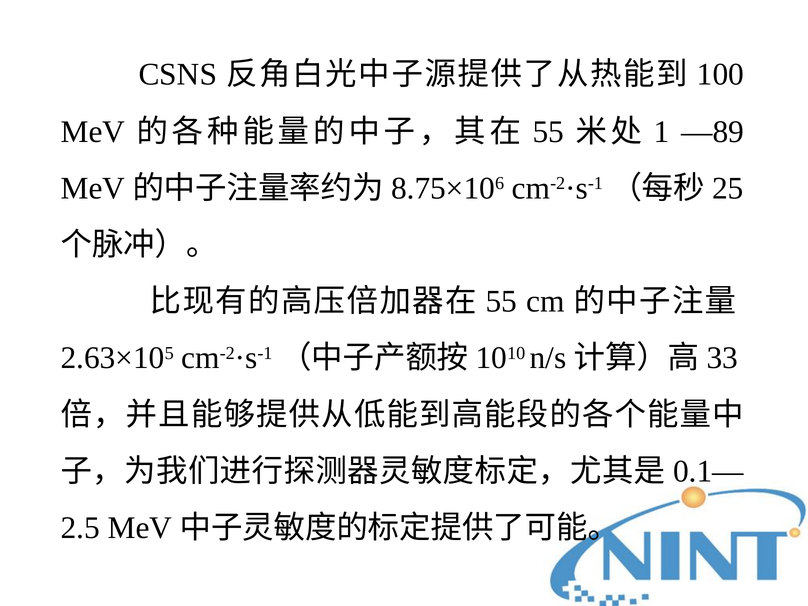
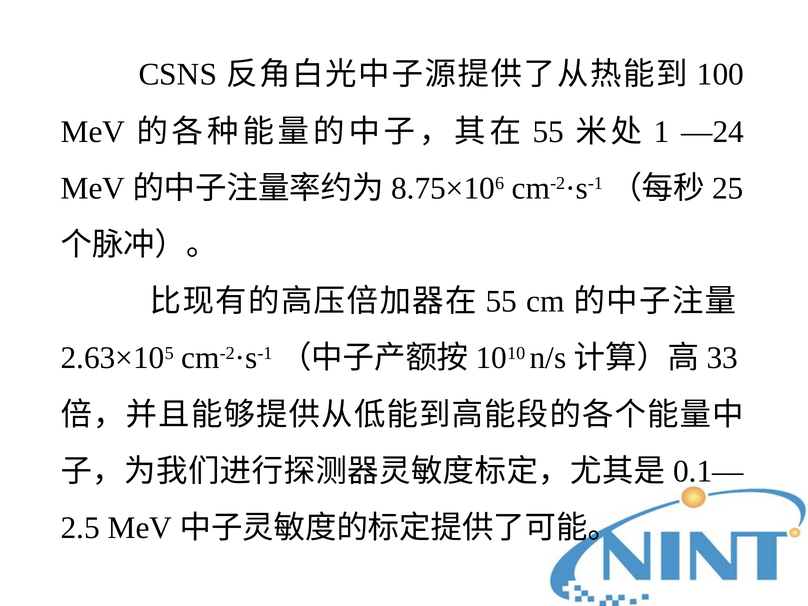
—89: —89 -> —24 (713, 132)
